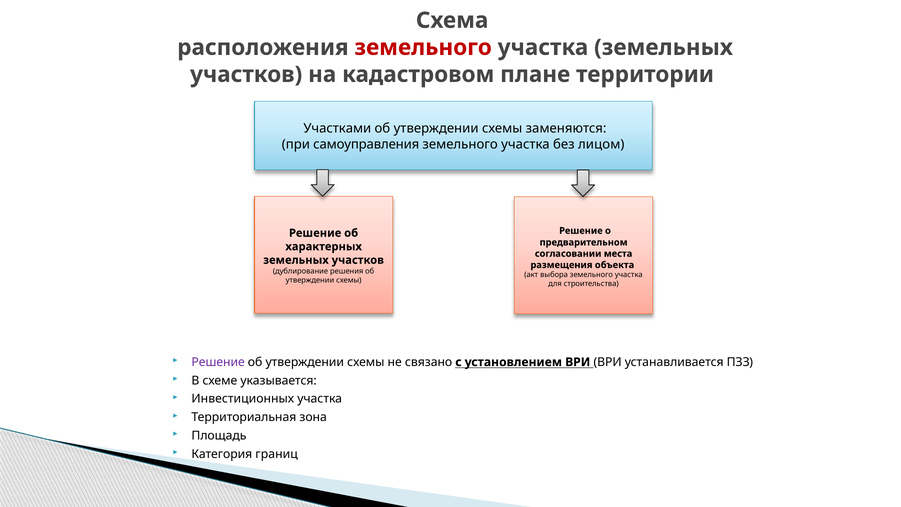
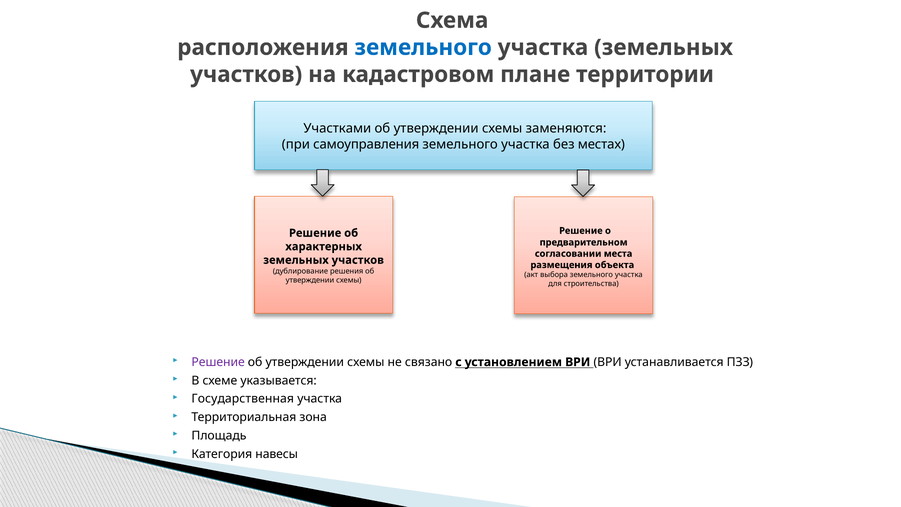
земельного colour: red -> blue (423, 47)
лицом: лицом -> местах (601, 144)
Инвестиционных: Инвестиционных -> Государственная (243, 399)
границ: границ -> навесы (277, 454)
